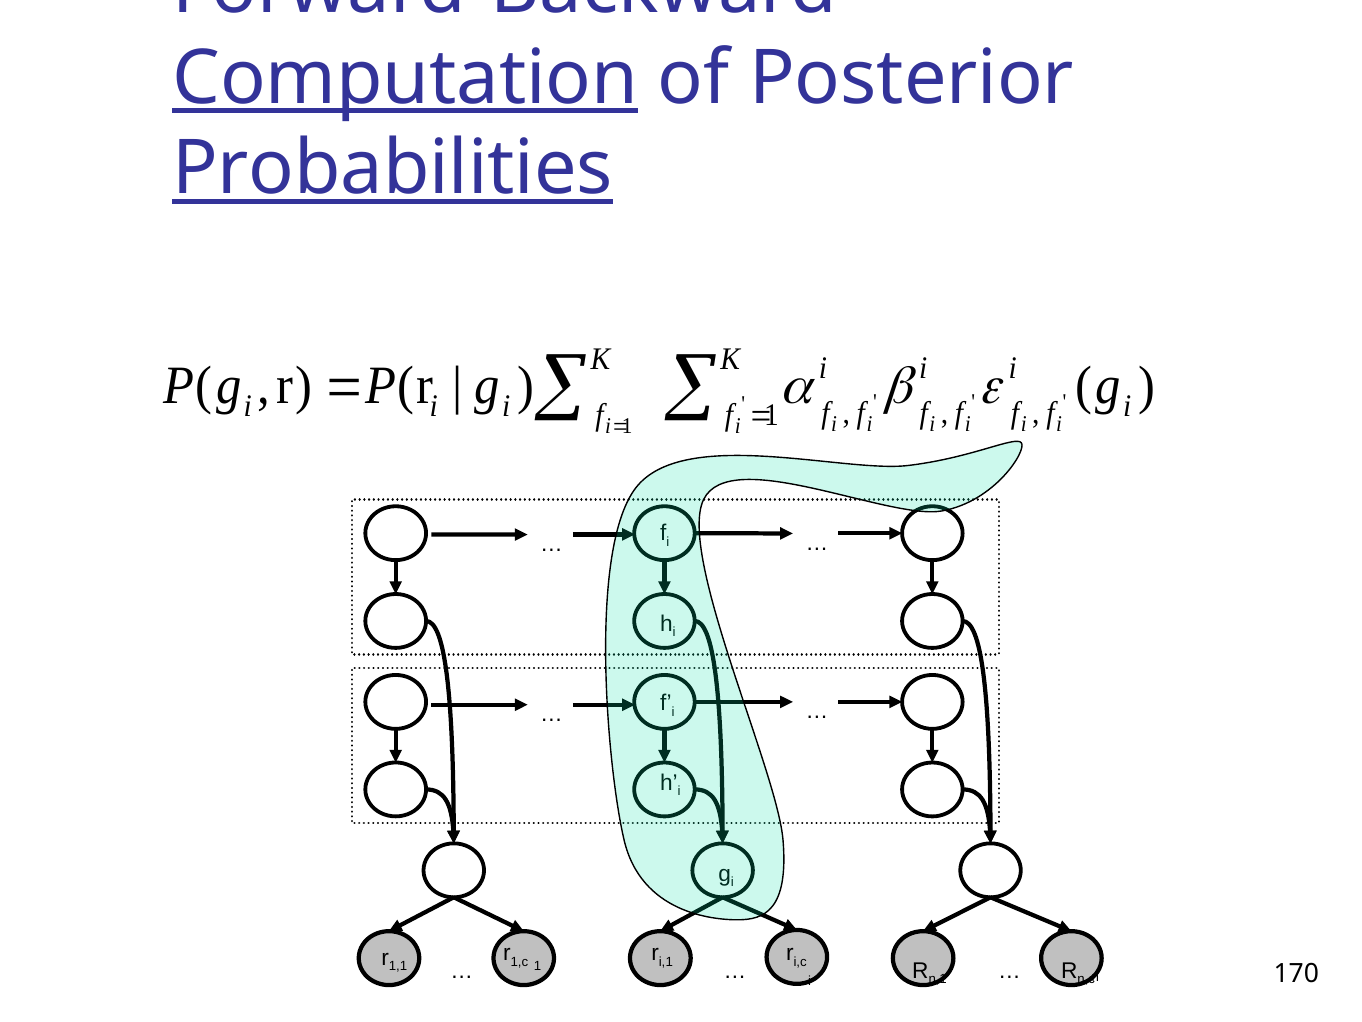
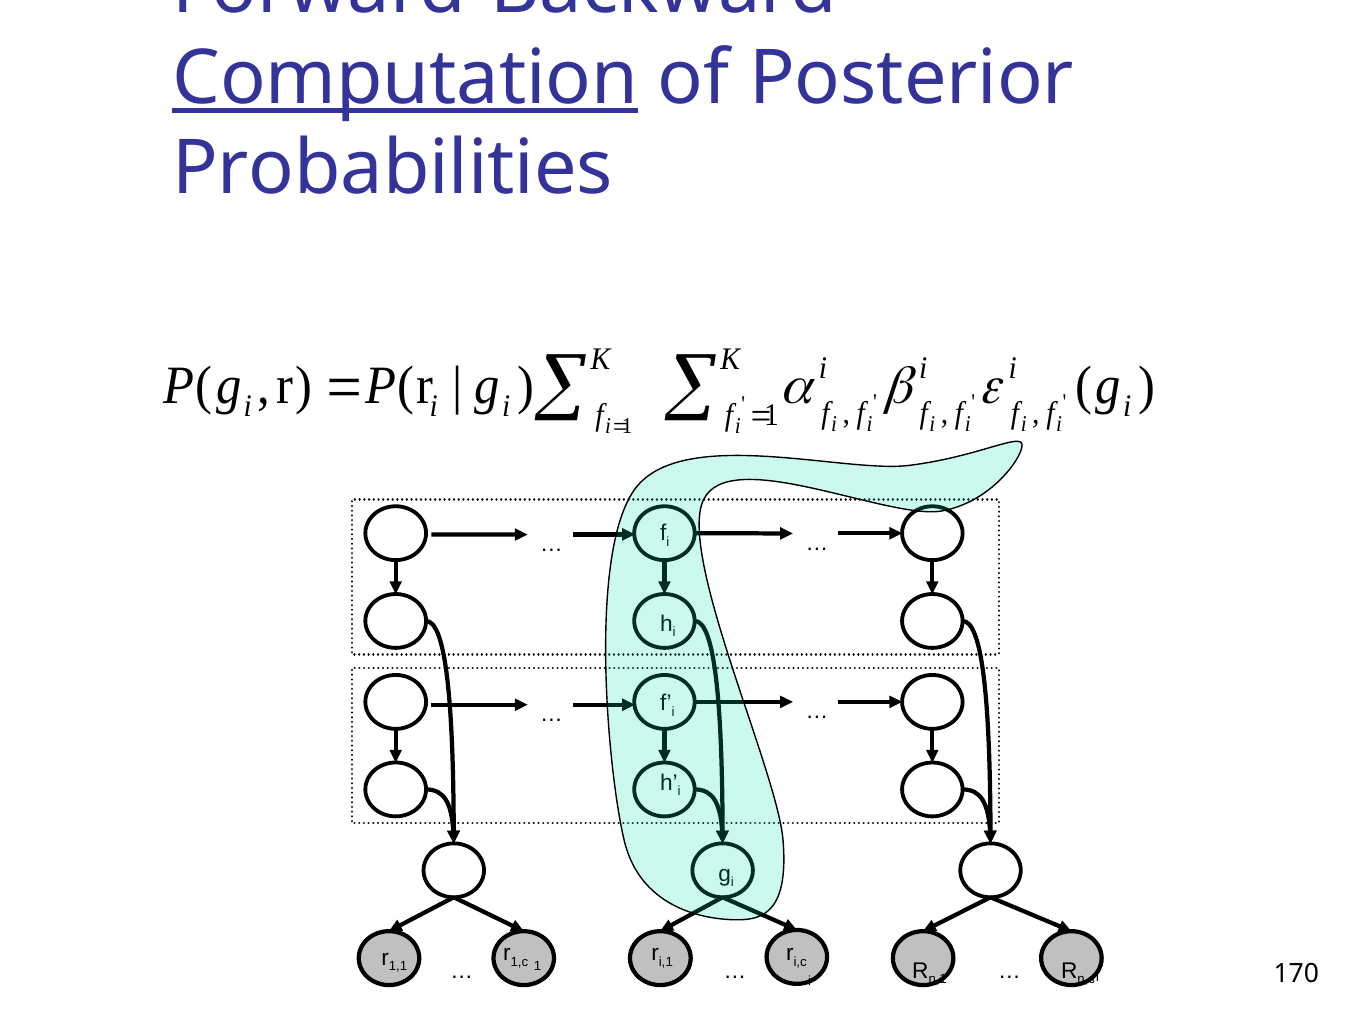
Probabilities underline: present -> none (393, 169)
